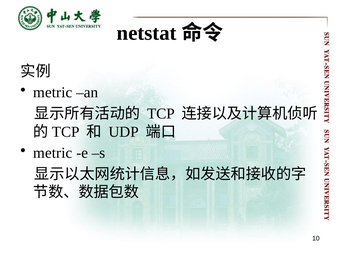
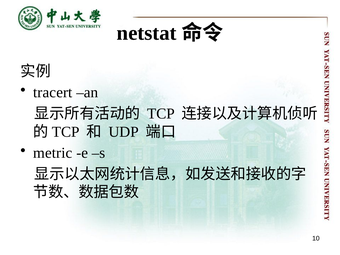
metric: metric -> tracert (53, 92)
